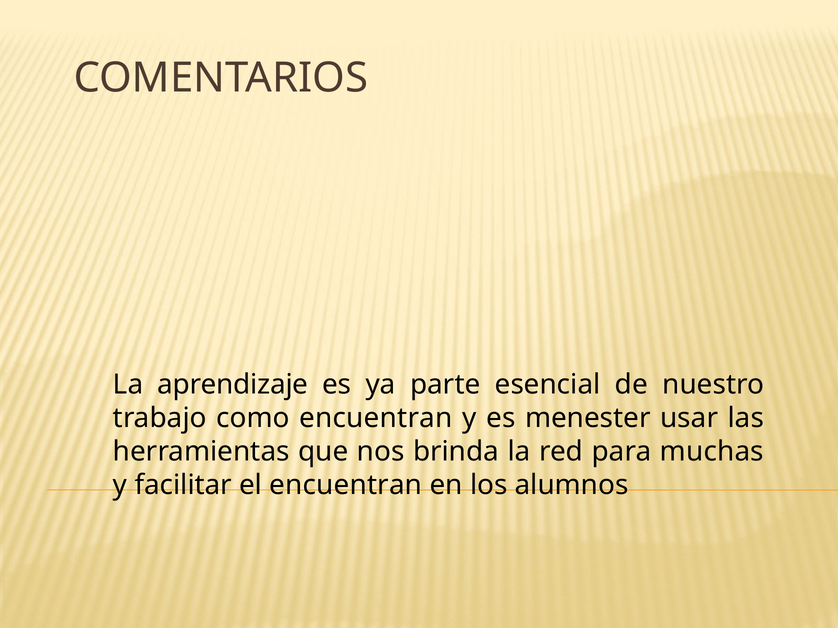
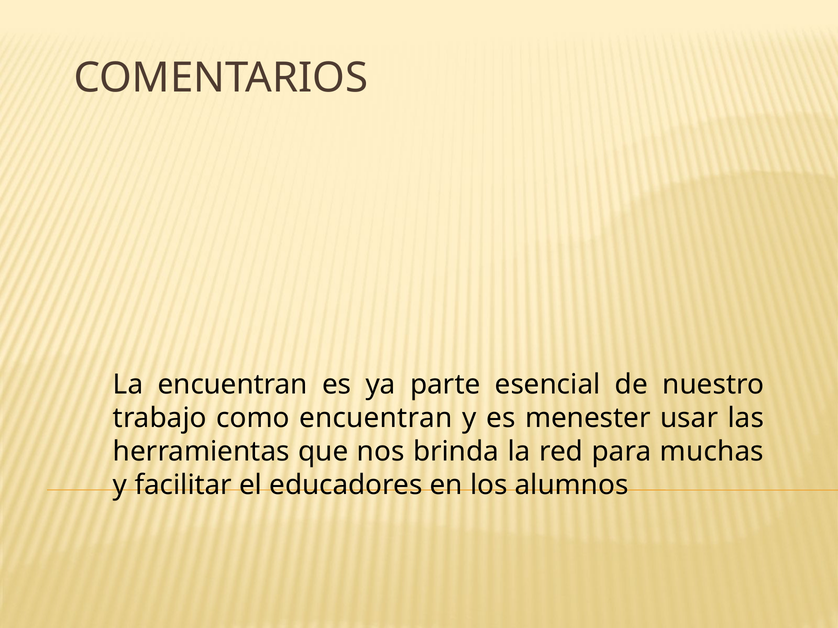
La aprendizaje: aprendizaje -> encuentran (233, 385)
el encuentran: encuentran -> educadores (346, 485)
